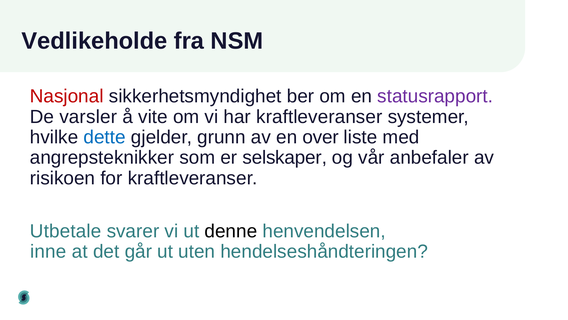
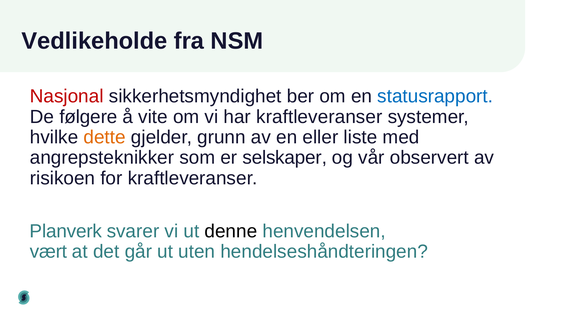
statusrapport colour: purple -> blue (435, 96)
varsler: varsler -> følgere (88, 117)
dette colour: blue -> orange (105, 137)
over: over -> eller (320, 137)
anbefaler: anbefaler -> observert (429, 157)
Utbetale: Utbetale -> Planverk (66, 231)
inne: inne -> vært (48, 251)
